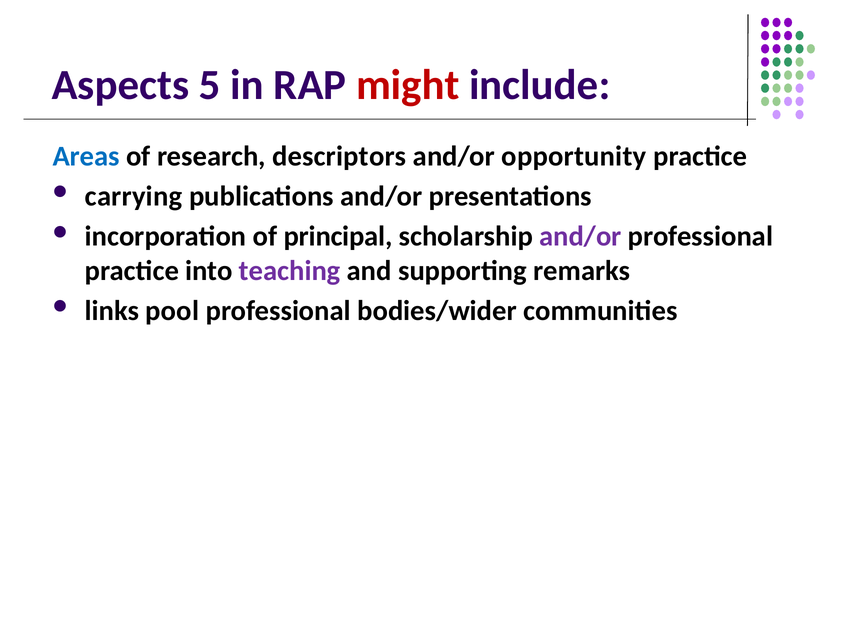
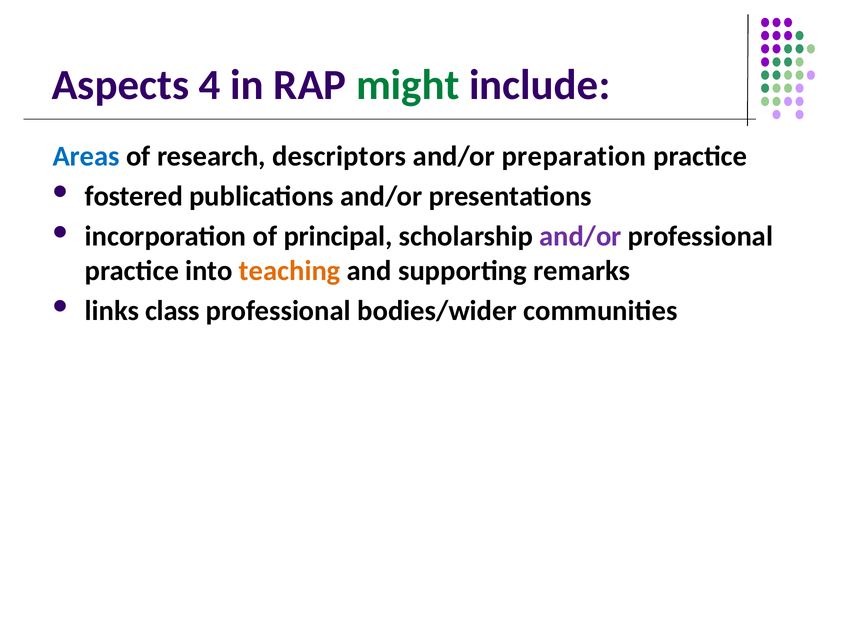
5: 5 -> 4 (210, 85)
might colour: red -> green (408, 85)
opportunity: opportunity -> preparation (574, 156)
carrying: carrying -> fostered (134, 196)
teaching colour: purple -> orange (290, 271)
pool: pool -> class (172, 311)
